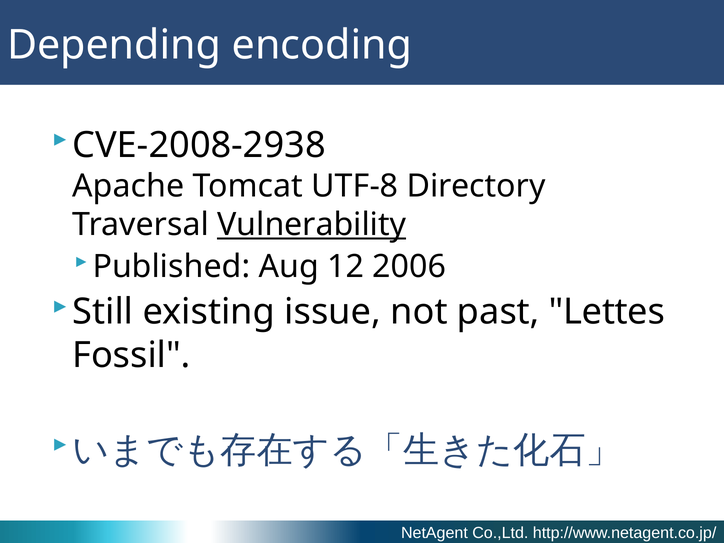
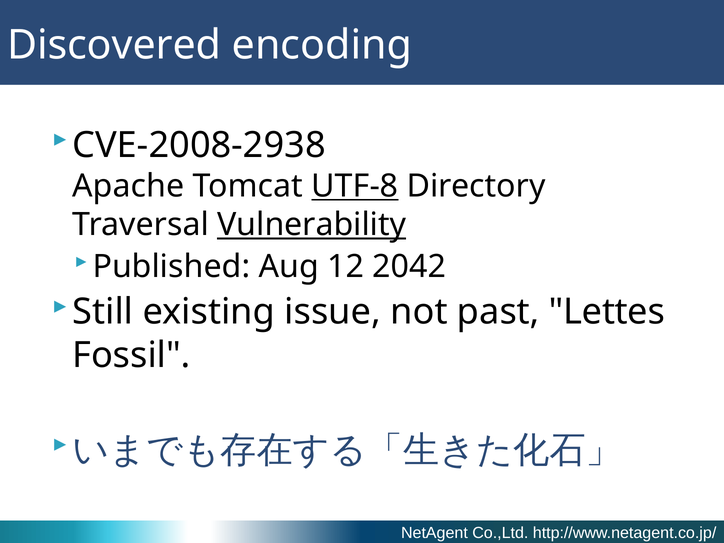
Depending: Depending -> Discovered (114, 45)
UTF-8 underline: none -> present (355, 186)
2006: 2006 -> 2042 (409, 266)
